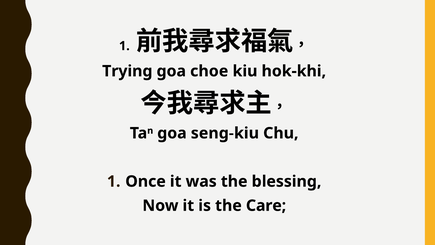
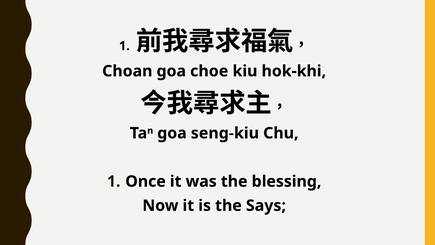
Trying: Trying -> Choan (127, 71)
Care: Care -> Says (266, 205)
